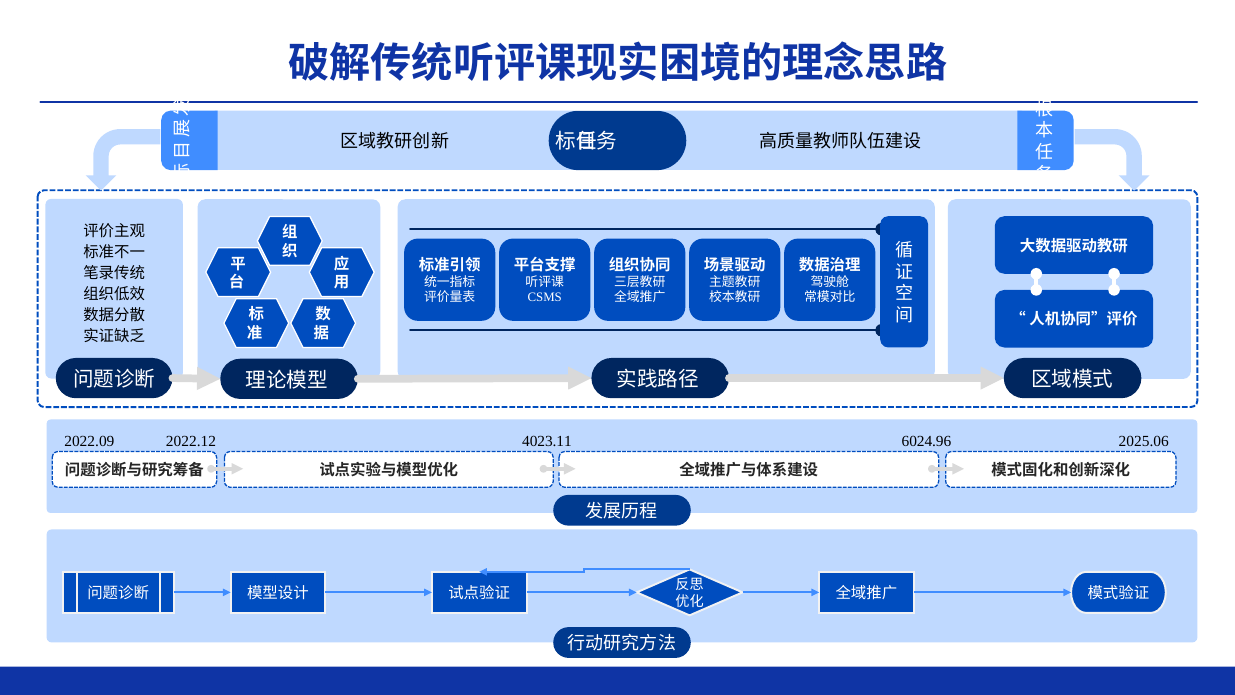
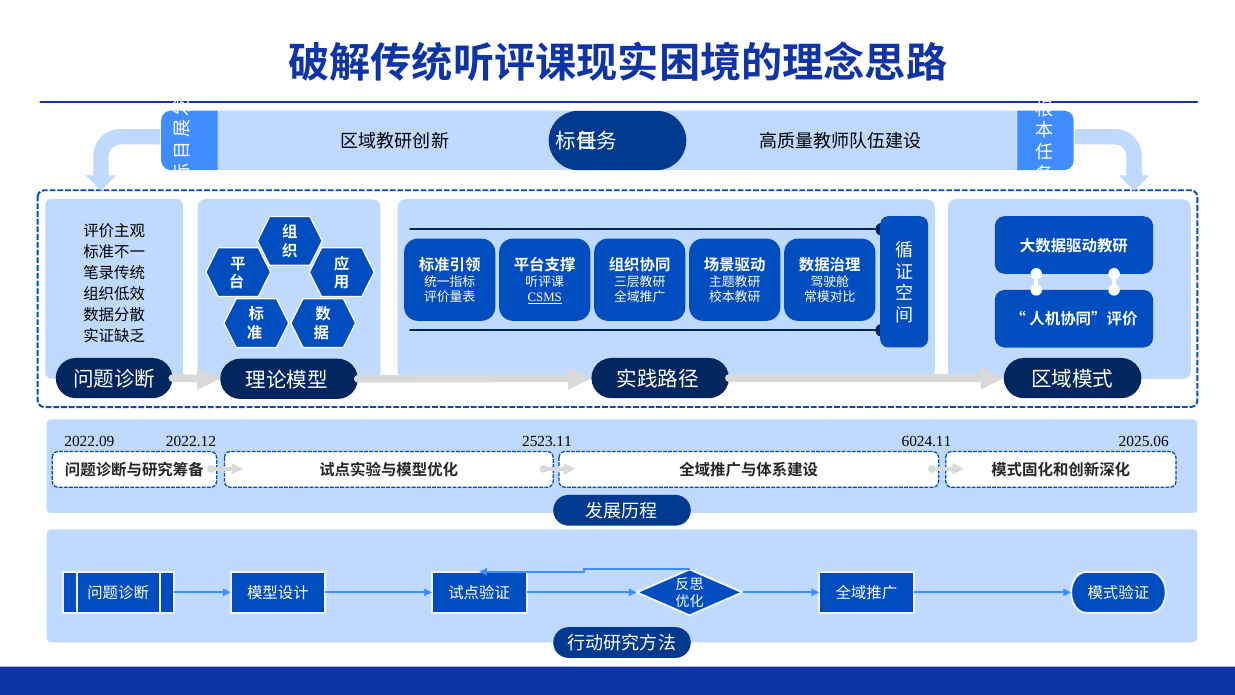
CSMS underline: none -> present (545, 297)
4023.11: 4023.11 -> 2523.11 (547, 441)
6024.96: 6024.96 -> 6024.11 (926, 441)
